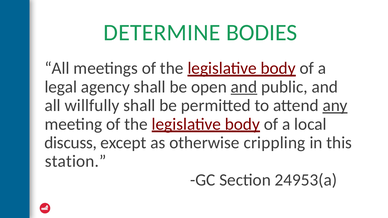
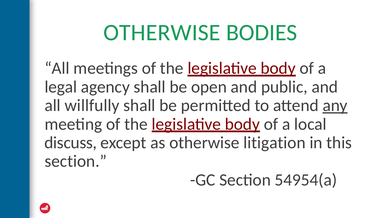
DETERMINE: DETERMINE -> OTHERWISE (162, 33)
and underline: present -> none (244, 87)
crippling: crippling -> litigation (275, 143)
station: station -> section (76, 161)
24953(a: 24953(a -> 54954(a (306, 180)
